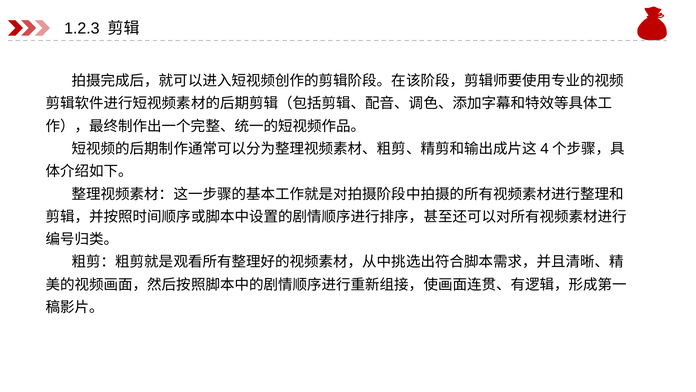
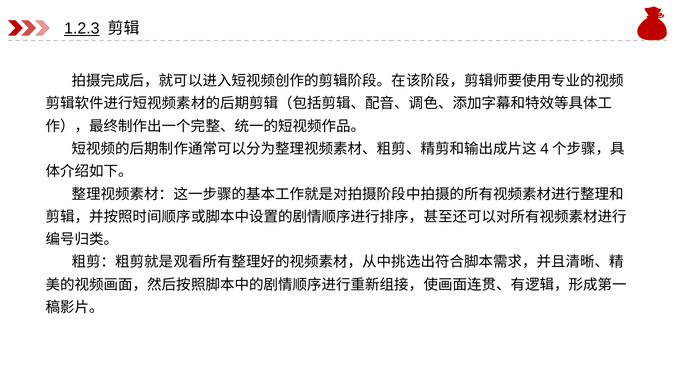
1.2.3 underline: none -> present (82, 29)
